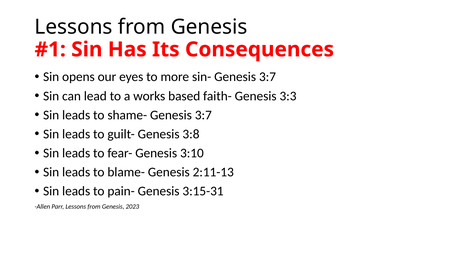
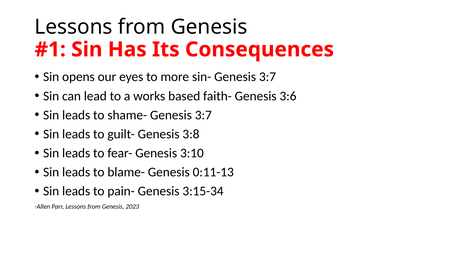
3:3: 3:3 -> 3:6 (288, 96)
2:11-13: 2:11-13 -> 0:11-13 (213, 172)
3:15-31: 3:15-31 -> 3:15-34 (203, 191)
